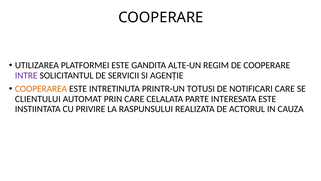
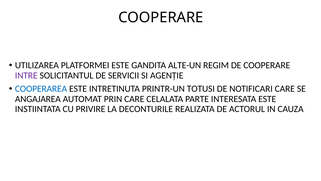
COOPERAREA colour: orange -> blue (41, 89)
CLIENTULUI: CLIENTULUI -> ANGAJAREA (38, 99)
RASPUNSULUI: RASPUNSULUI -> DECONTURILE (146, 109)
